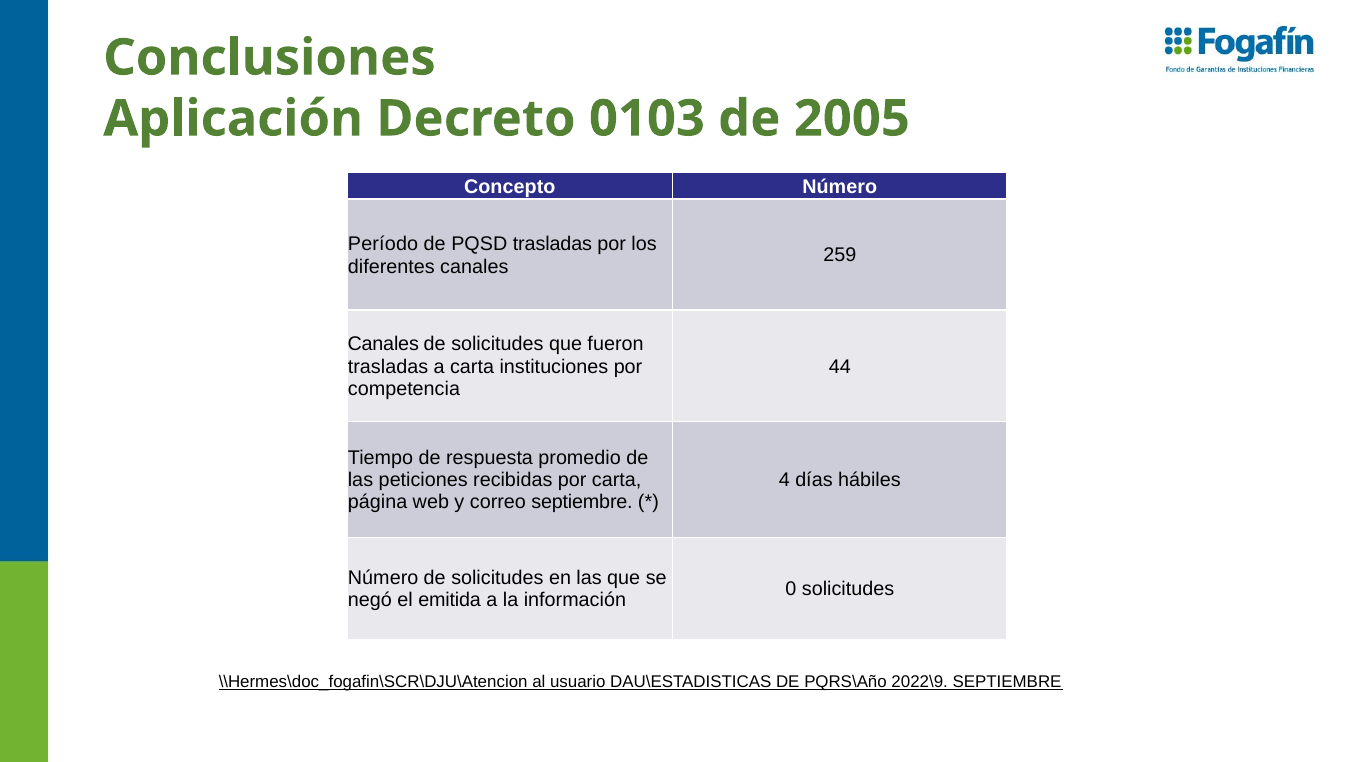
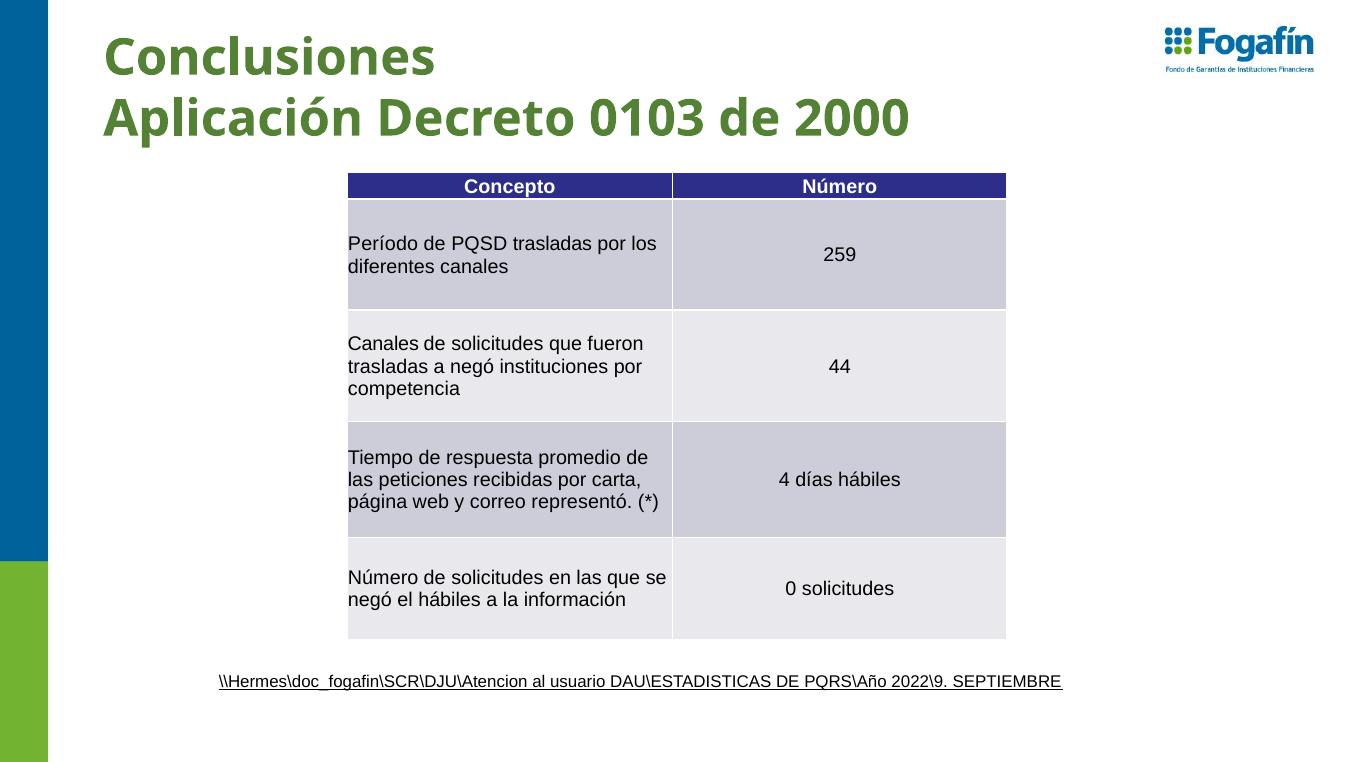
2005: 2005 -> 2000 (852, 119)
a carta: carta -> negó (472, 366)
correo septiembre: septiembre -> representó (582, 502)
el emitida: emitida -> hábiles (450, 600)
